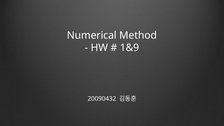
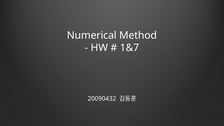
1&9: 1&9 -> 1&7 (129, 48)
